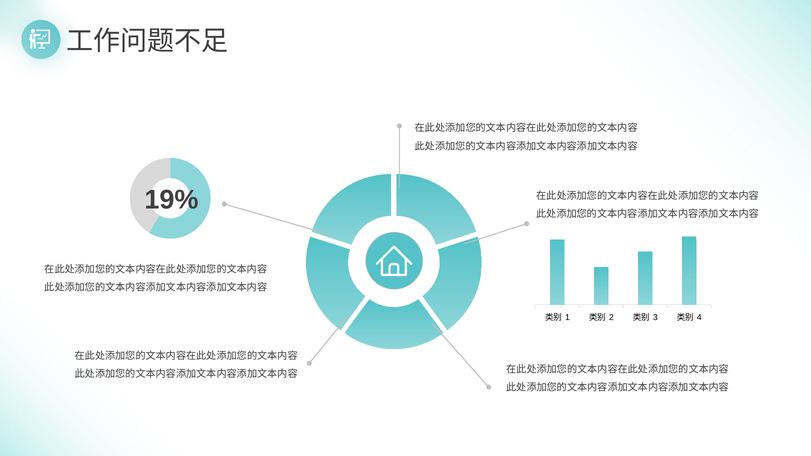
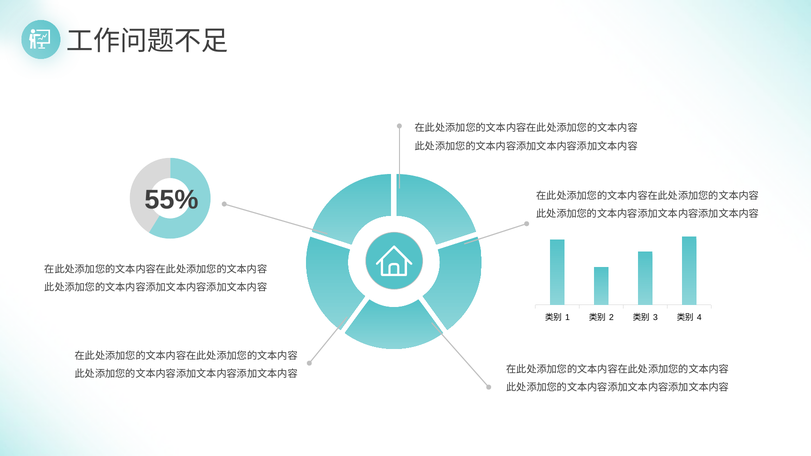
19%: 19% -> 55% (171, 200)
